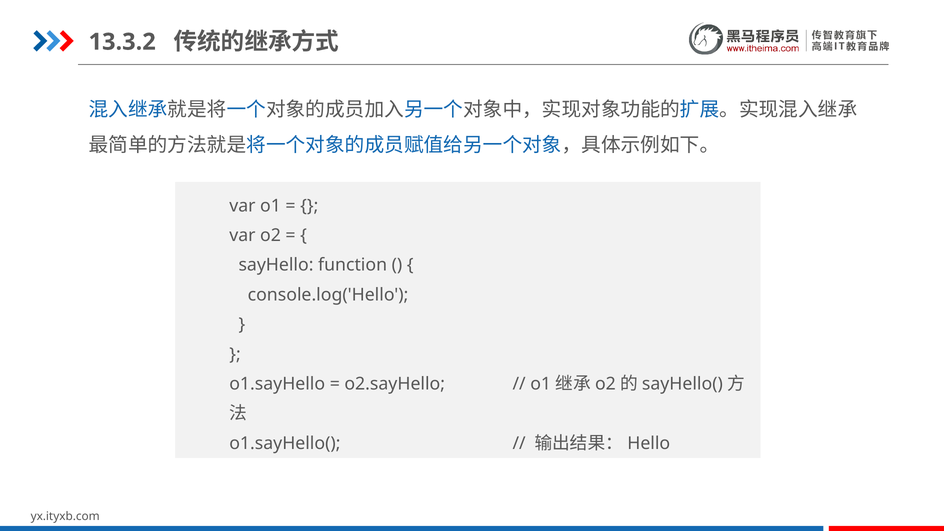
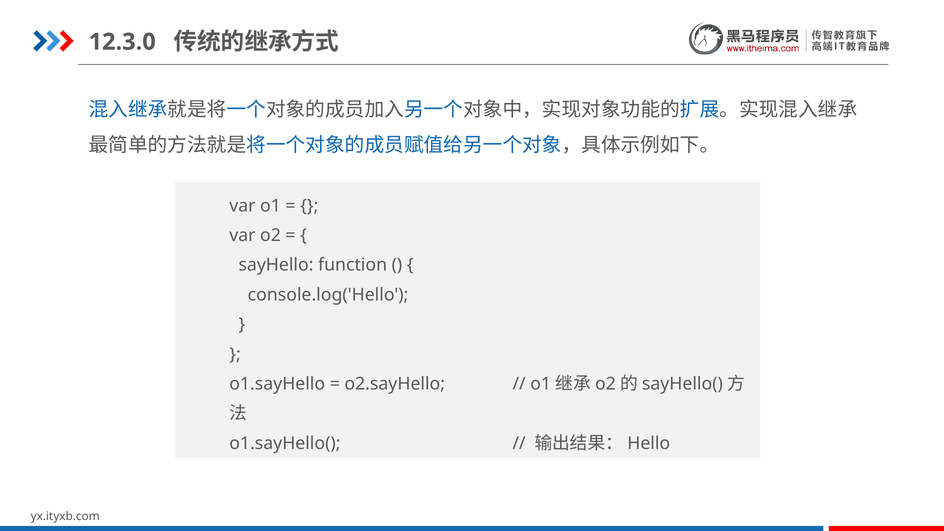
13.3.2: 13.3.2 -> 12.3.0 (122, 42)
